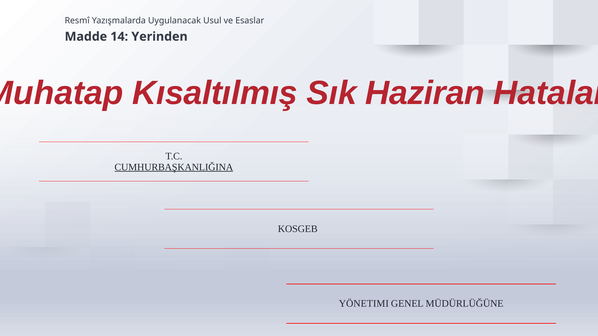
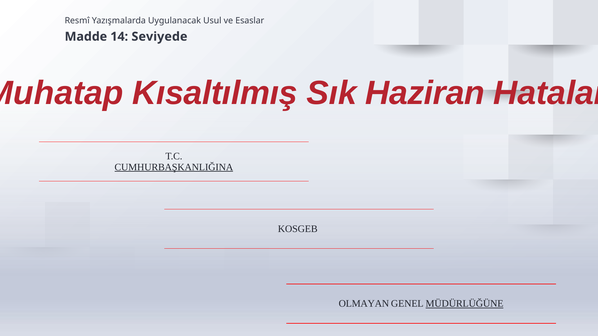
Yerinden: Yerinden -> Seviyede (159, 37)
YÖNETIMI: YÖNETIMI -> OLMAYAN (364, 304)
MÜDÜRLÜĞÜNE underline: none -> present (465, 304)
